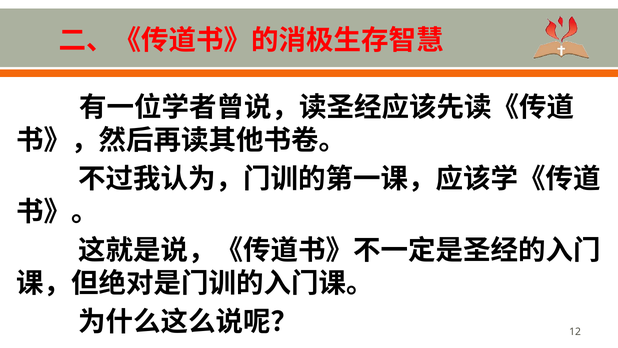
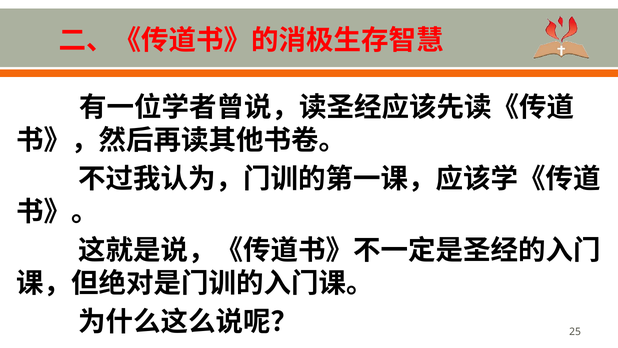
12: 12 -> 25 (575, 331)
